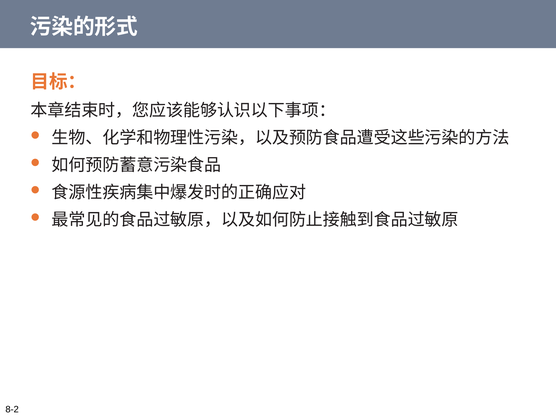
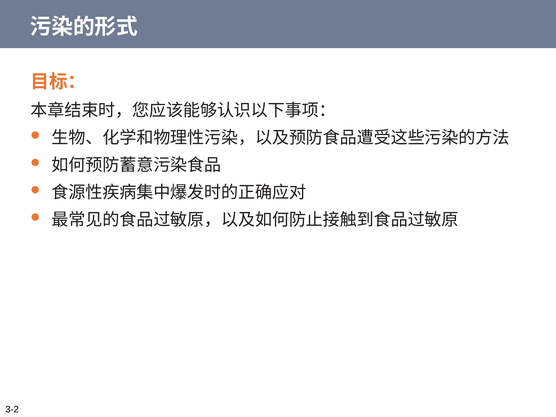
8-2: 8-2 -> 3-2 (12, 409)
